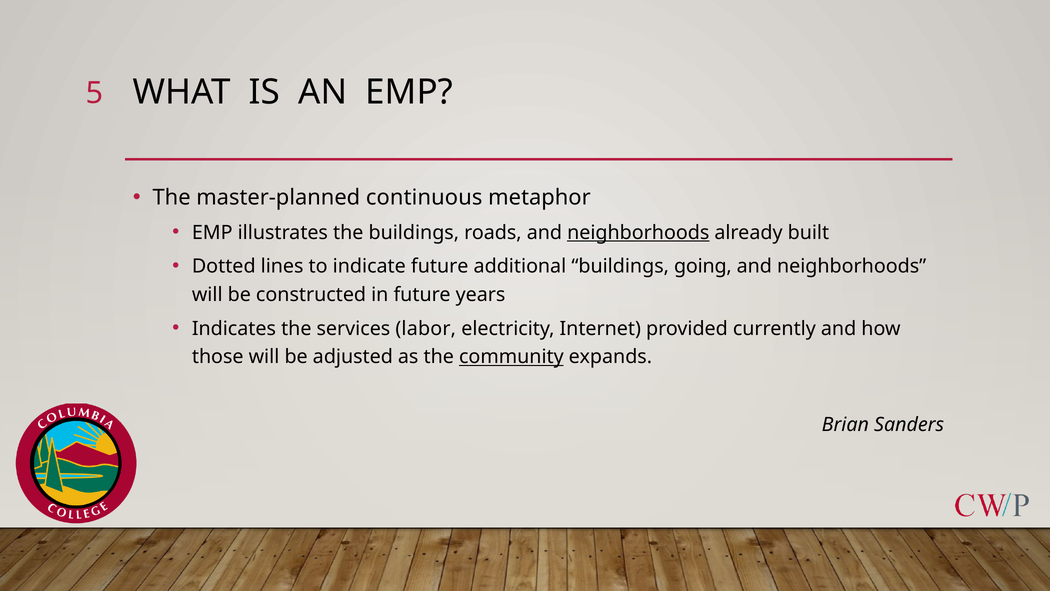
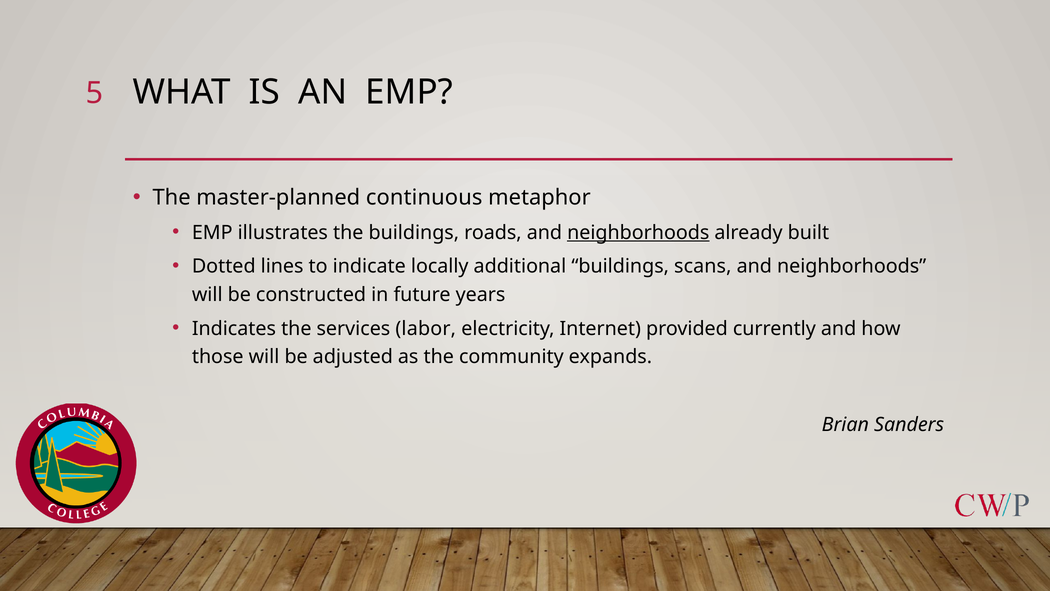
indicate future: future -> locally (440, 266)
going: going -> scans (703, 266)
community underline: present -> none (511, 357)
